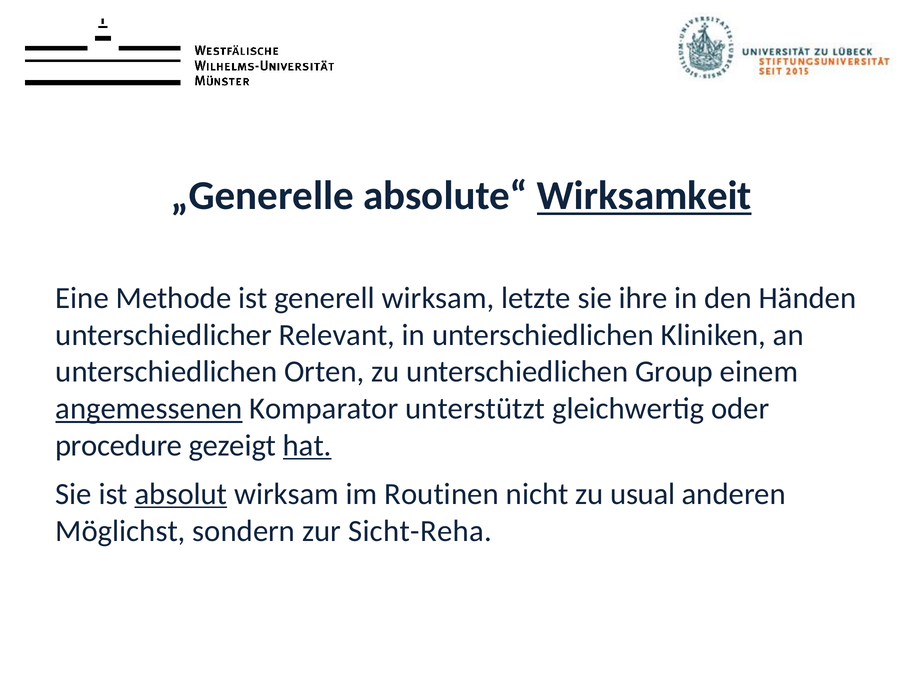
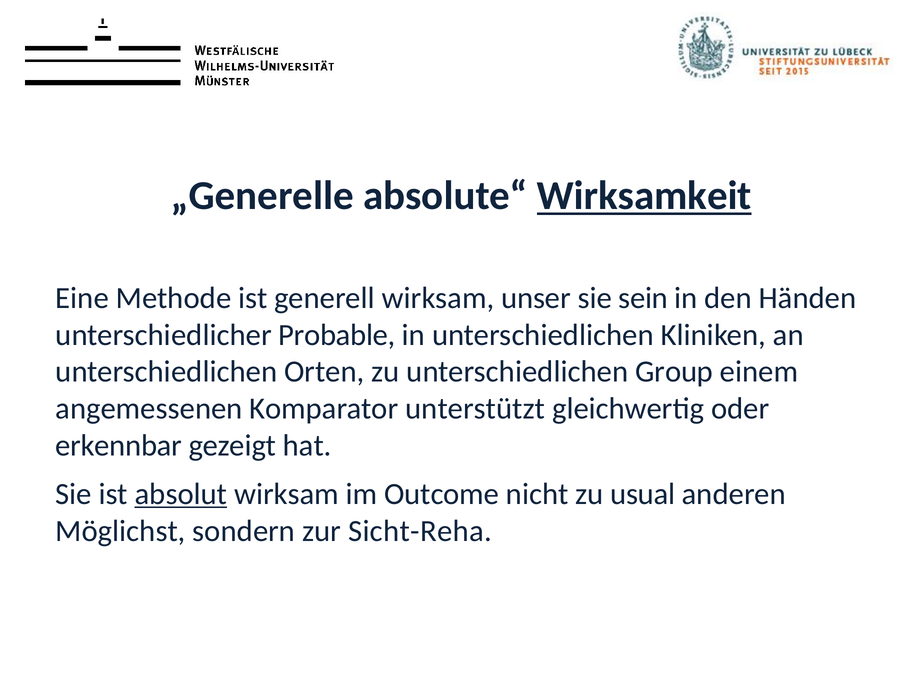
letzte: letzte -> unser (536, 298)
ihre: ihre -> sein (643, 298)
Relevant: Relevant -> Probable (337, 335)
angemessenen underline: present -> none (149, 409)
procedure: procedure -> erkennbar (119, 446)
hat underline: present -> none (307, 446)
Routinen: Routinen -> Outcome (442, 494)
